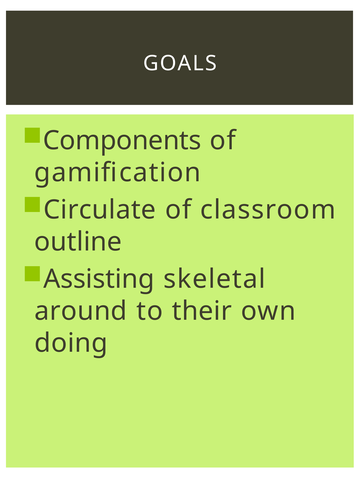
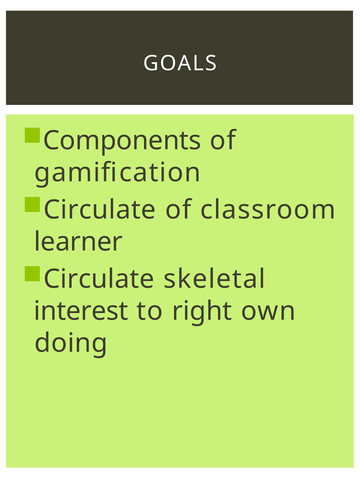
outline: outline -> learner (78, 242)
Assisting: Assisting -> Circulate (99, 279)
around: around -> interest (81, 311)
their: their -> right (202, 311)
